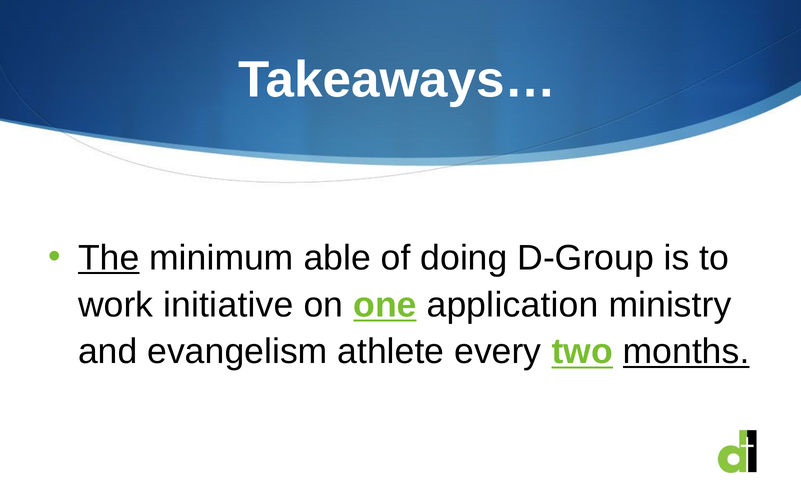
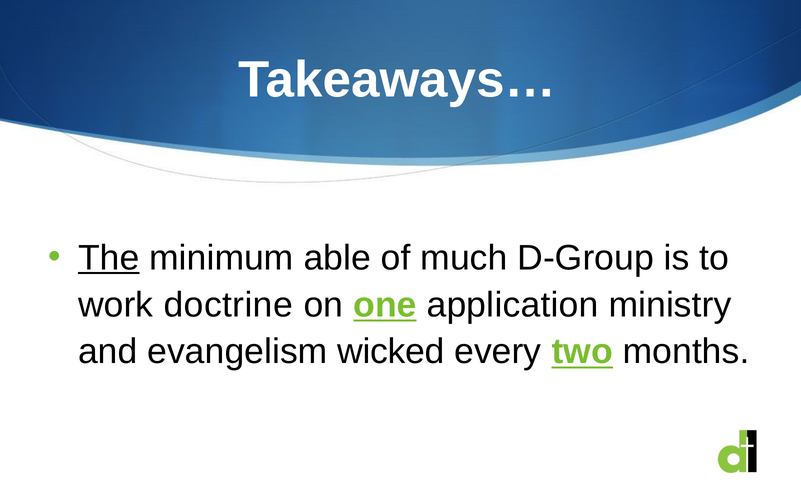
doing: doing -> much (464, 258)
initiative: initiative -> doctrine (228, 305)
athlete: athlete -> wicked (391, 352)
months underline: present -> none (686, 352)
